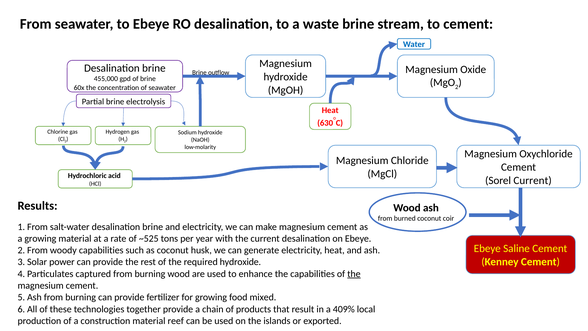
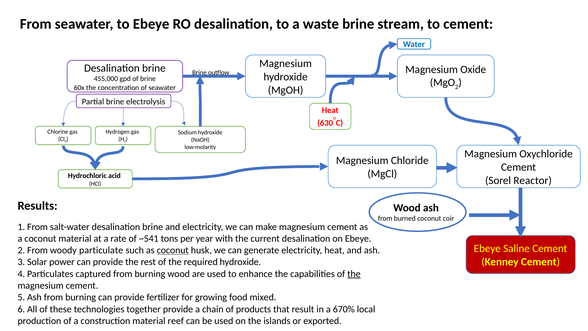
Sorel Current: Current -> Reactor (533, 180)
a growing: growing -> coconut (40, 238)
~525: ~525 -> ~541 (149, 238)
woody capabilities: capabilities -> particulate (101, 250)
coconut underline: none -> present (173, 250)
409%: 409% -> 670% (344, 309)
